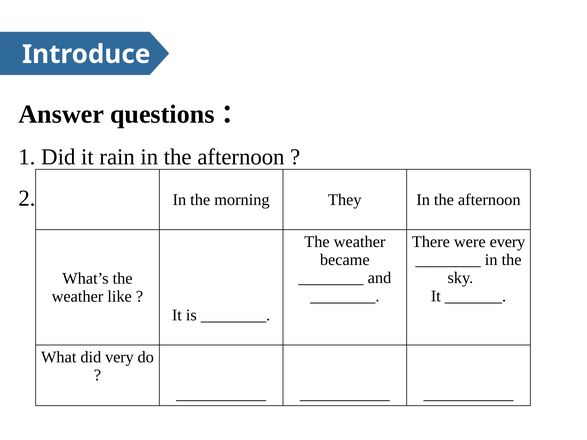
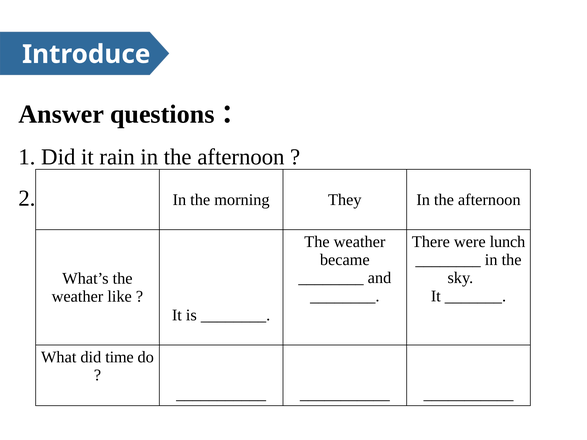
every: every -> lunch (507, 242)
very: very -> time (119, 357)
